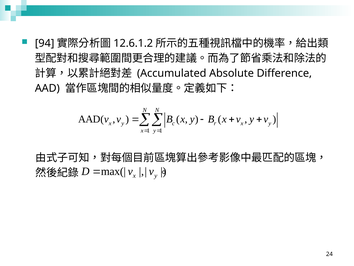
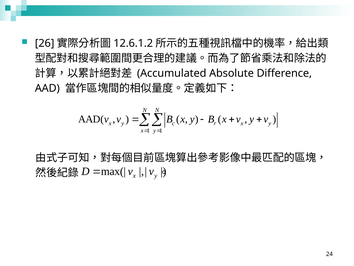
94: 94 -> 26 (45, 43)
